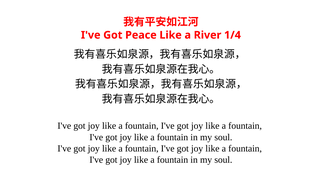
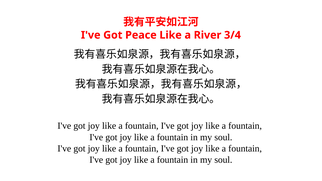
1/4: 1/4 -> 3/4 (232, 35)
